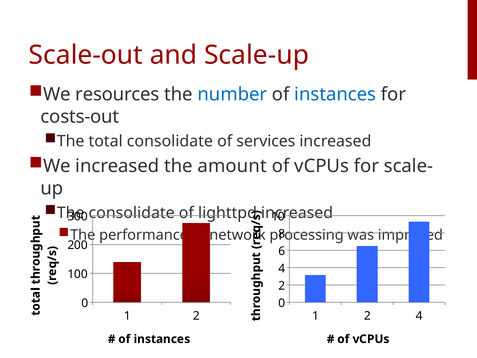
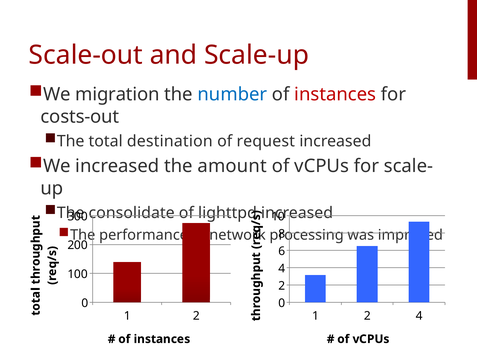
resources: resources -> migration (117, 94)
instances colour: blue -> red (335, 94)
total consolidate: consolidate -> destination (170, 141)
services: services -> request (266, 141)
